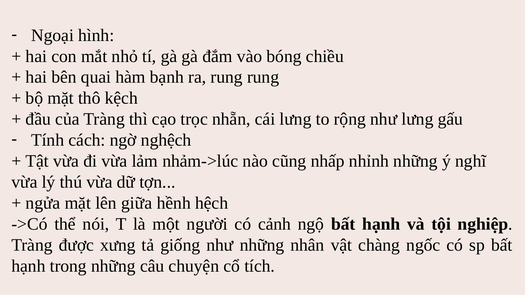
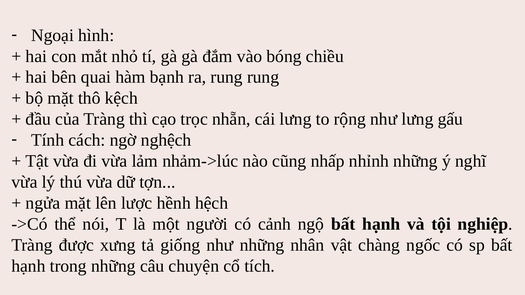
giữa: giữa -> lược (137, 203)
